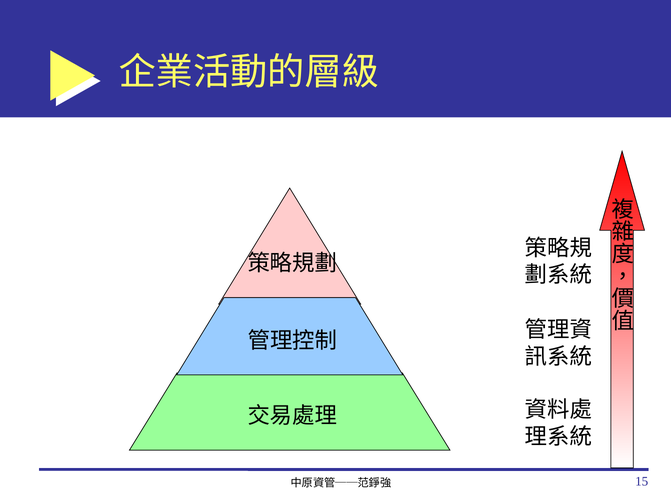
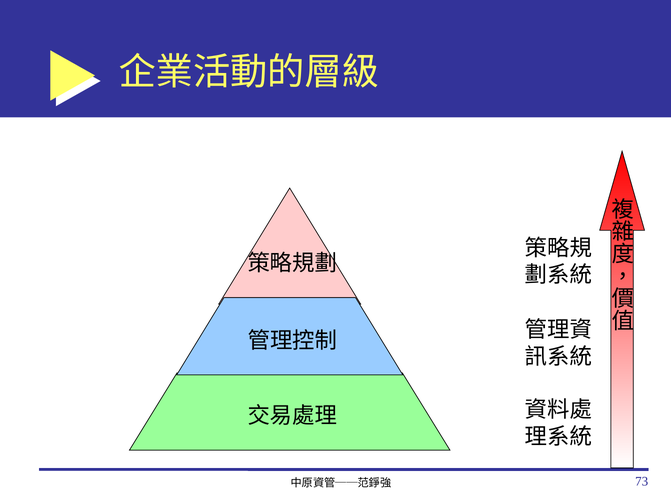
15: 15 -> 73 (642, 482)
